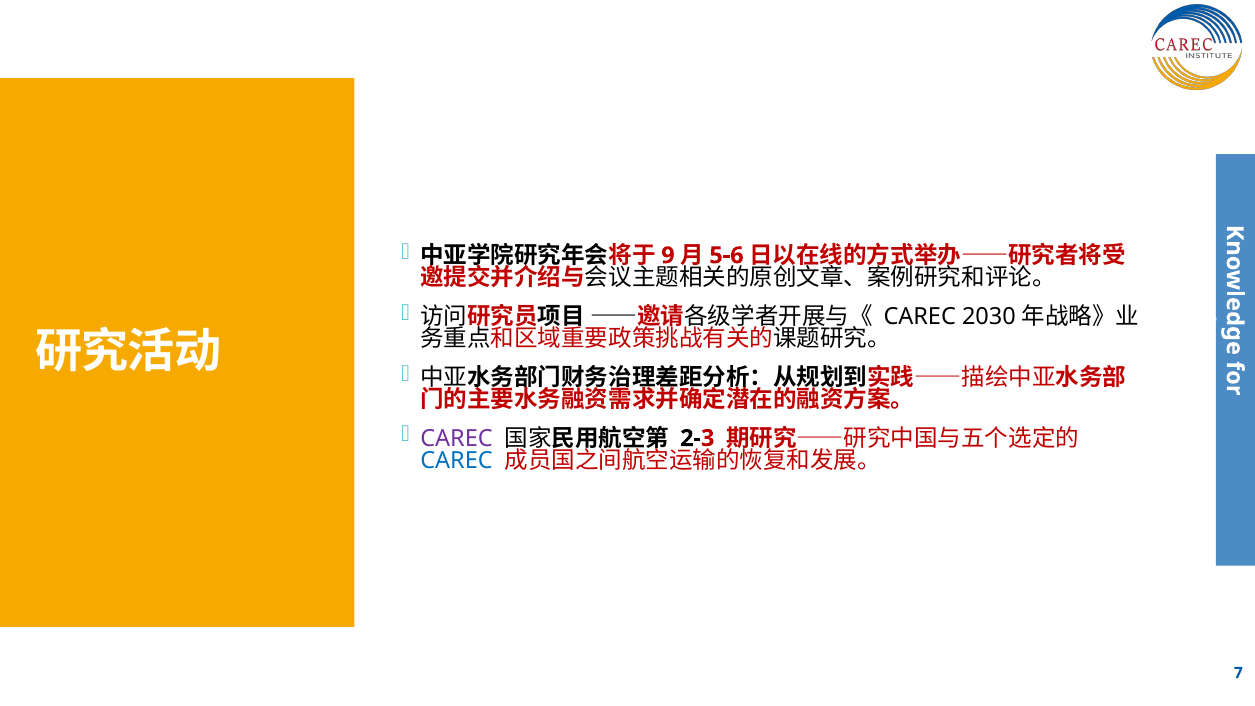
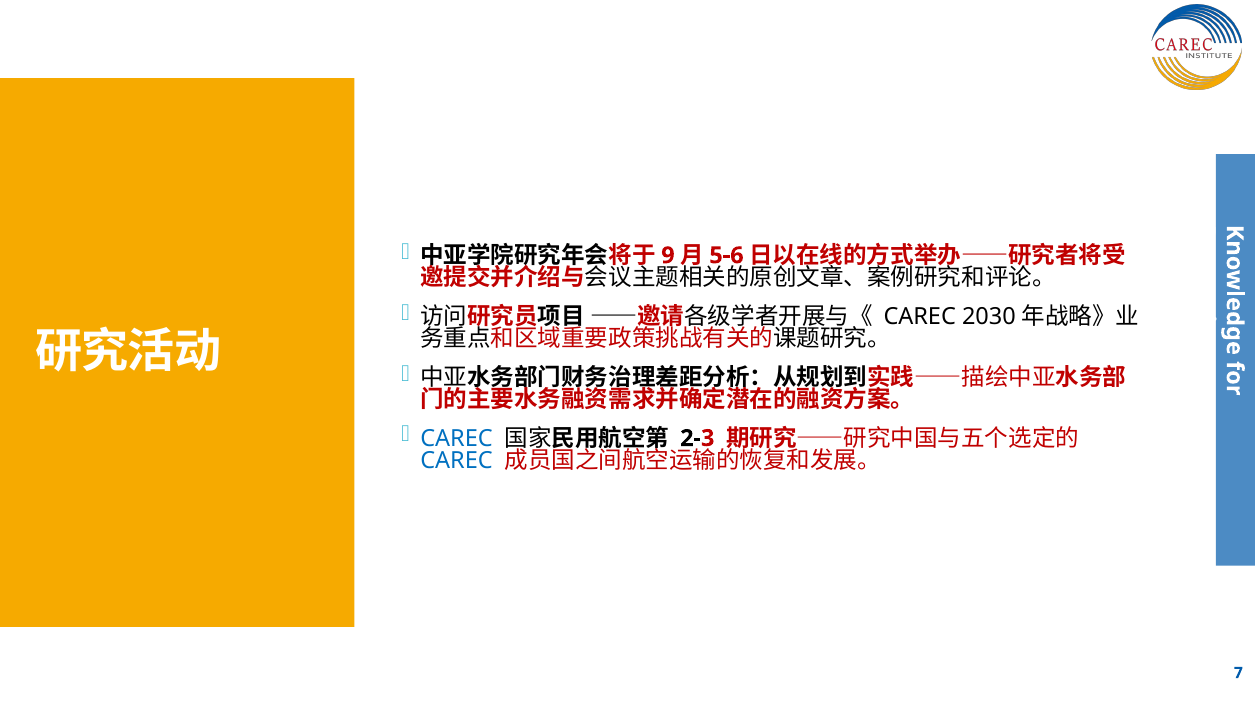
CAREC colour: purple -> blue (456, 438)
